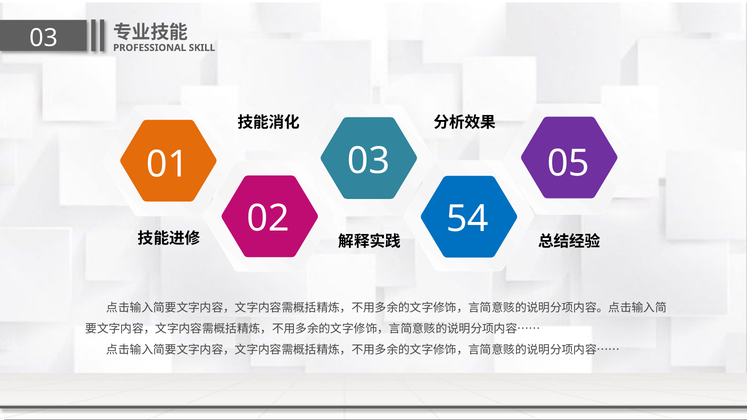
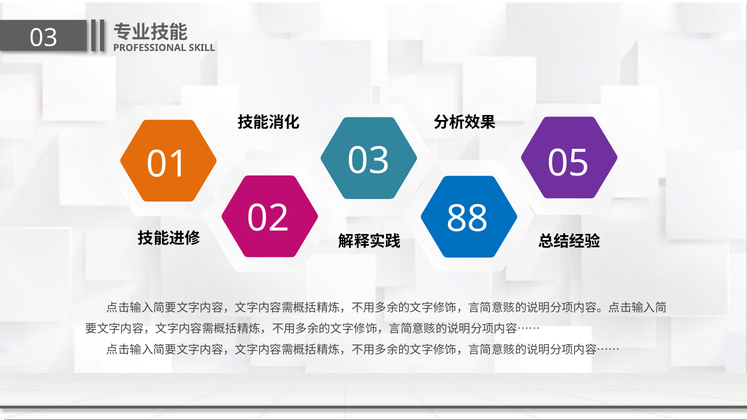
54: 54 -> 88 (467, 219)
